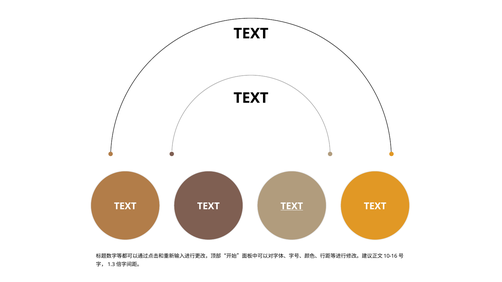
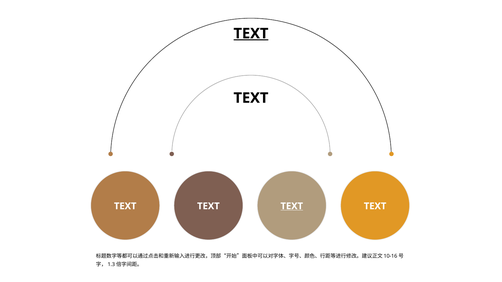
TEXT underline: none -> present (251, 34)
